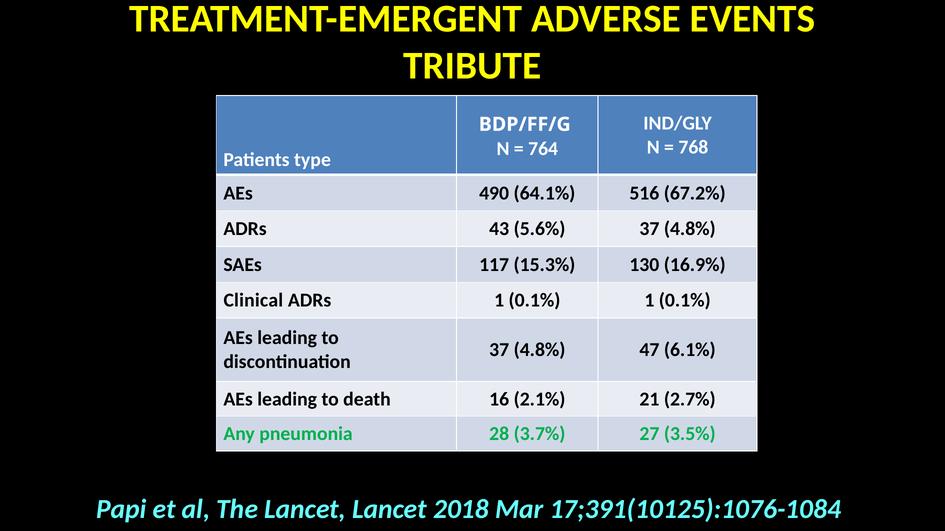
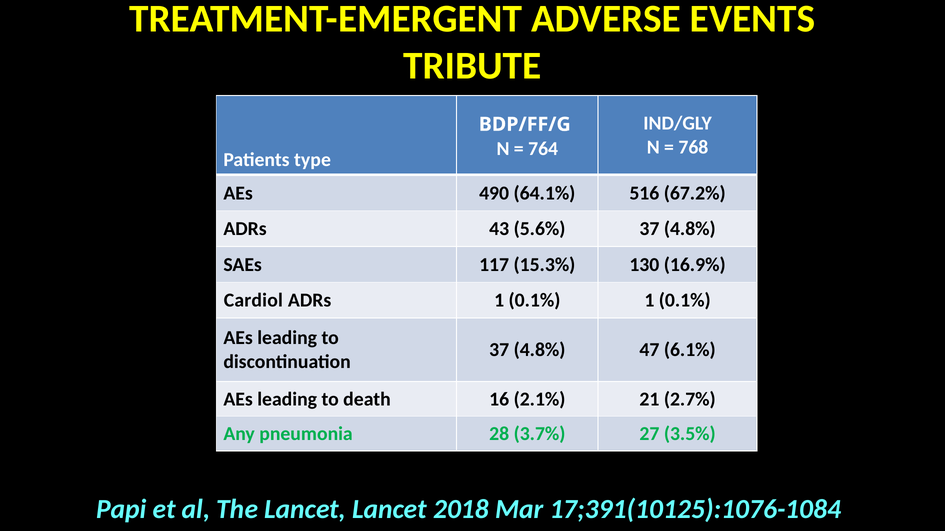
Clinical: Clinical -> Cardiol (253, 301)
